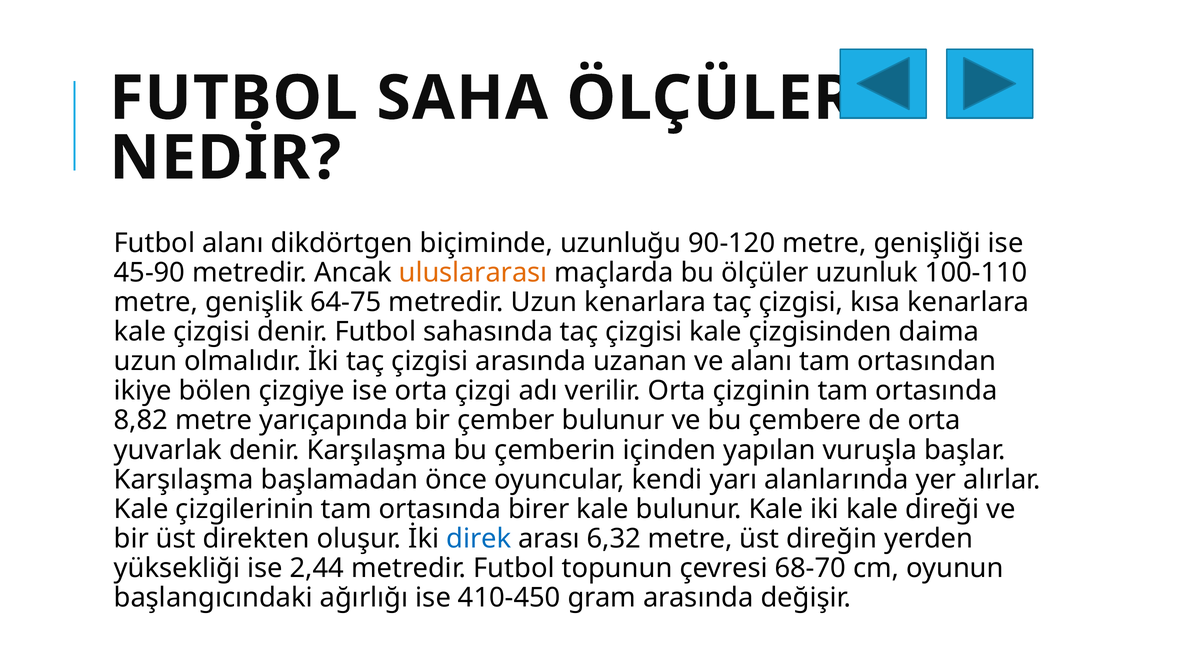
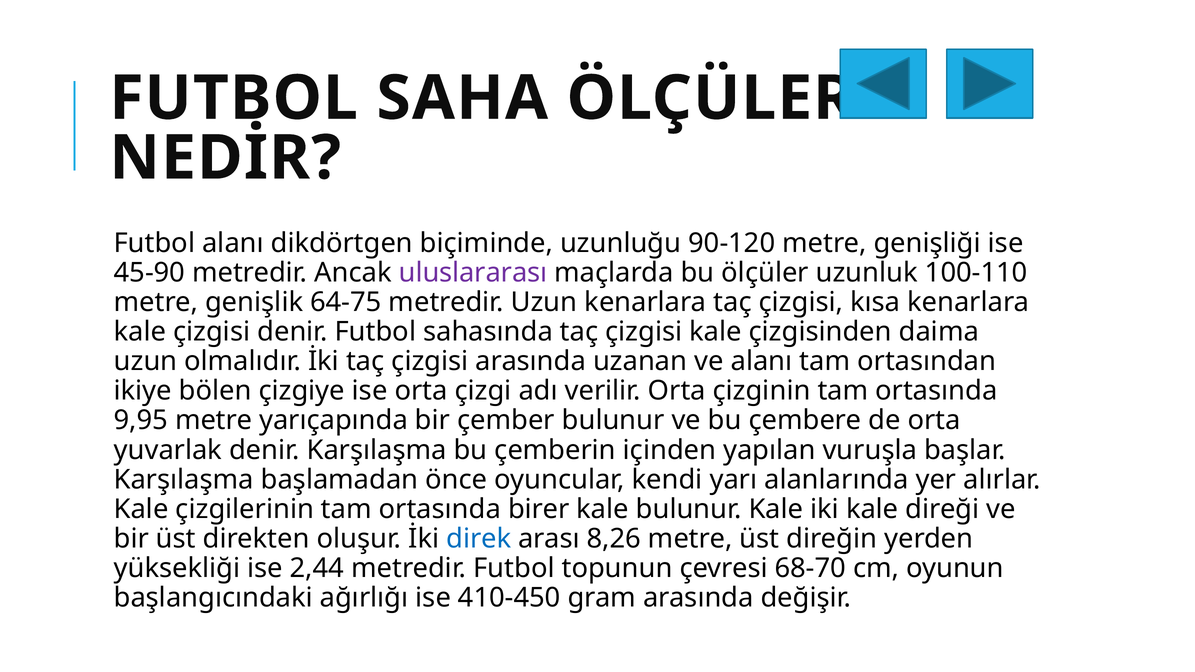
uluslararası colour: orange -> purple (473, 273)
8,82: 8,82 -> 9,95 (141, 421)
6,32: 6,32 -> 8,26 (614, 539)
